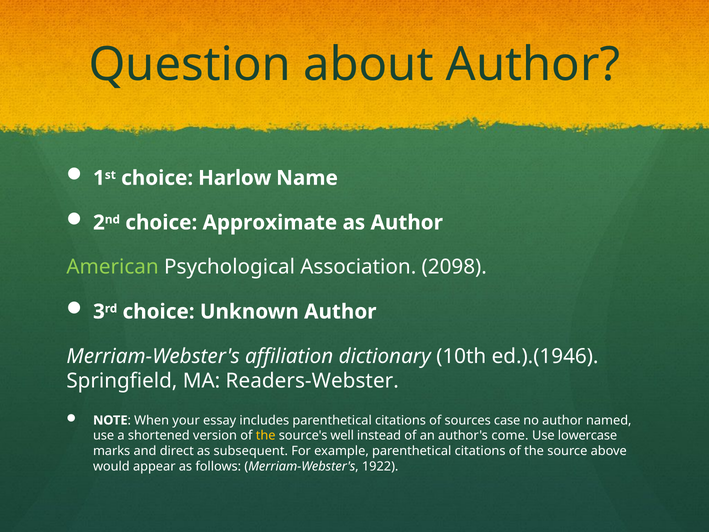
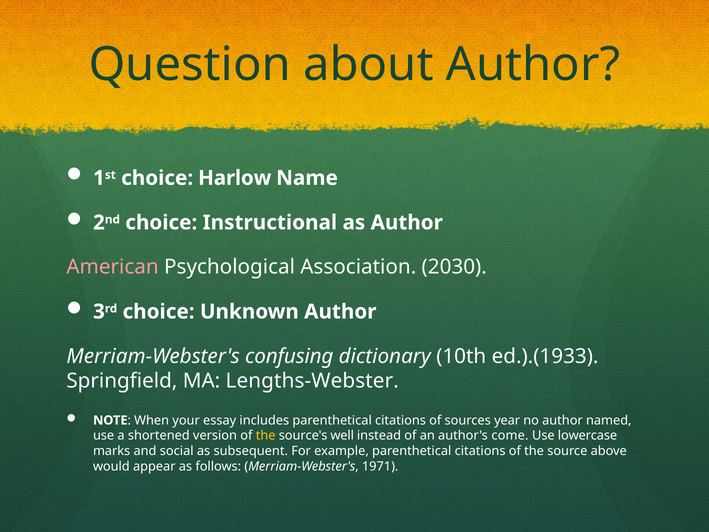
Approximate: Approximate -> Instructional (270, 222)
American colour: light green -> pink (113, 267)
2098: 2098 -> 2030 (454, 267)
affiliation: affiliation -> confusing (289, 356)
ed.).(1946: ed.).(1946 -> ed.).(1933 (545, 356)
Readers-Webster: Readers-Webster -> Lengths-Webster (312, 381)
case: case -> year (507, 420)
direct: direct -> social (177, 451)
1922: 1922 -> 1971 (380, 466)
